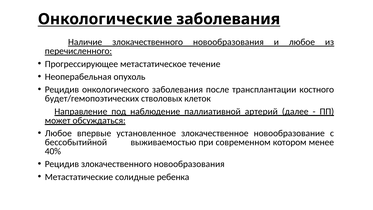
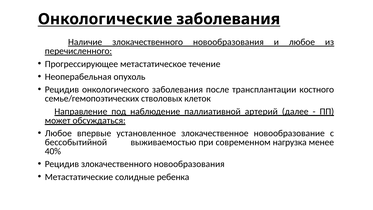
будет/гемопоэтических: будет/гемопоэтических -> семье/гемопоэтических (92, 99)
котором: котором -> нагрузка (290, 142)
